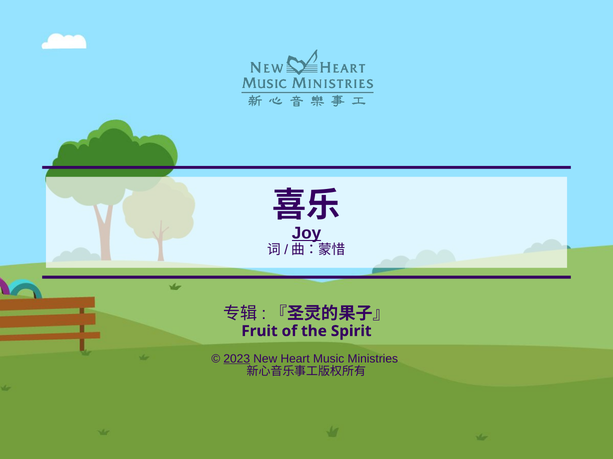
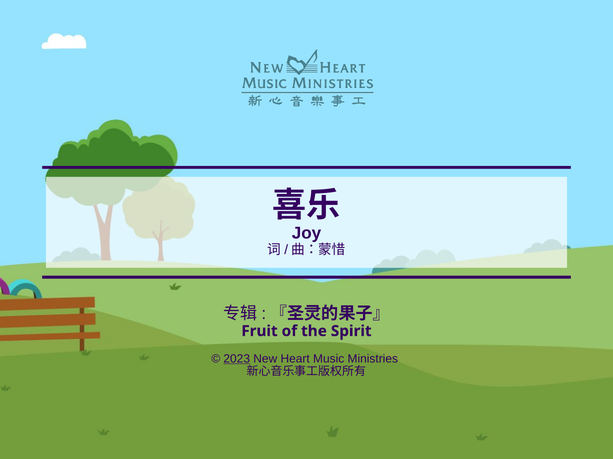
Joy underline: present -> none (306, 234)
